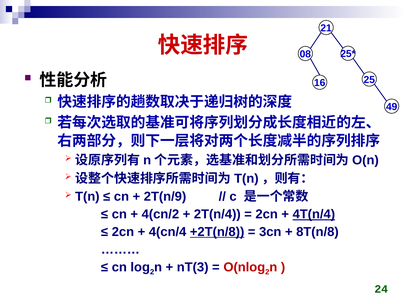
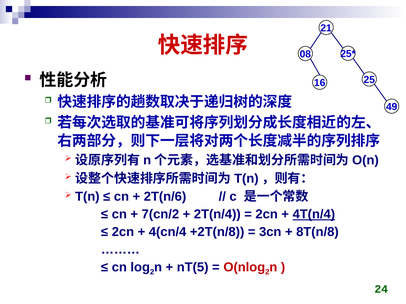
2T(n/9: 2T(n/9 -> 2T(n/6 (165, 197)
4(cn/2: 4(cn/2 -> 7(cn/2 (160, 215)
+2T(n/8 underline: present -> none (217, 232)
nT(3: nT(3 -> nT(5 (193, 268)
